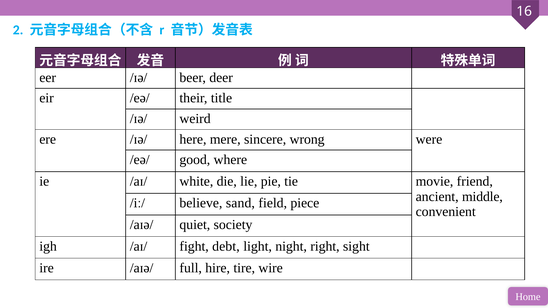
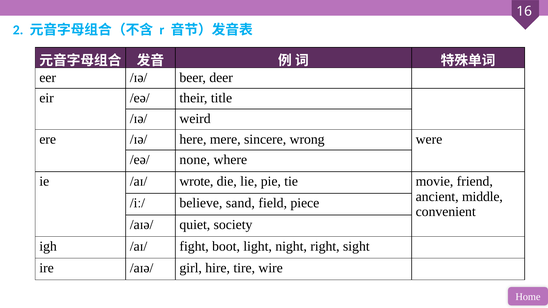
good: good -> none (195, 160)
white: white -> wrote (196, 182)
debt: debt -> boot (226, 246)
full: full -> girl (191, 268)
